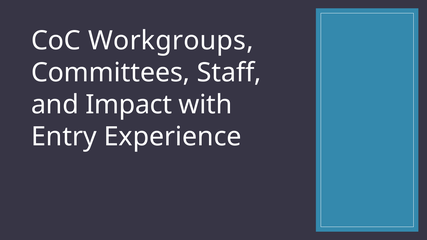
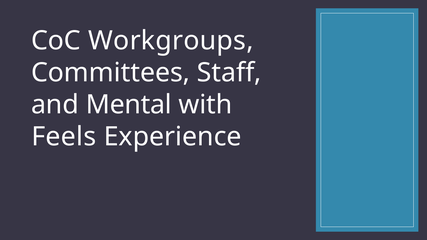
Impact: Impact -> Mental (129, 105)
Entry: Entry -> Feels (64, 137)
